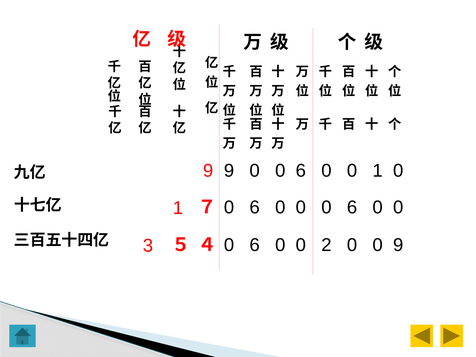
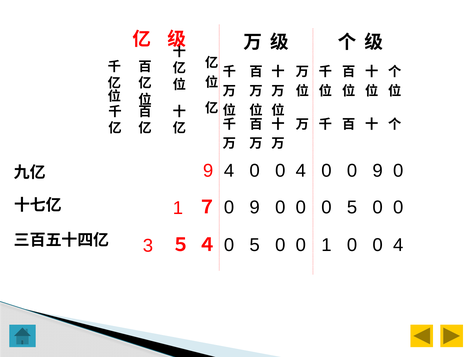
9 9: 9 -> 4 (229, 171)
6: 6 -> 4 (301, 171)
0 0 1: 1 -> 9 (378, 171)
1 0 6: 6 -> 9 (255, 207)
0 0 0 6: 6 -> 5 (352, 207)
3 0 6: 6 -> 5 (255, 245)
0 0 2: 2 -> 1 (326, 245)
9: 9 -> 4 (398, 245)
